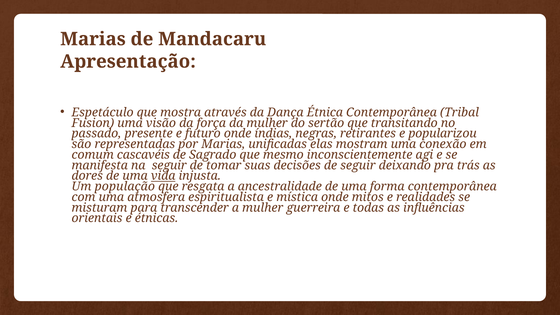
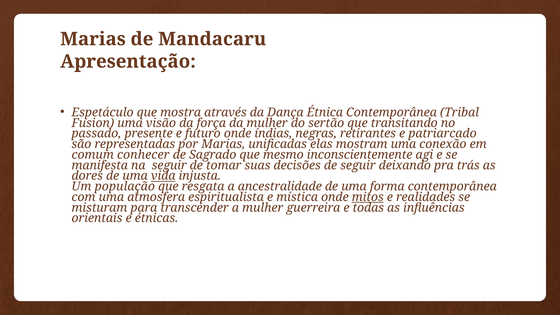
popularizou: popularizou -> patriarcado (442, 134)
cascavéis: cascavéis -> conhecer (143, 155)
mitos underline: none -> present (368, 197)
